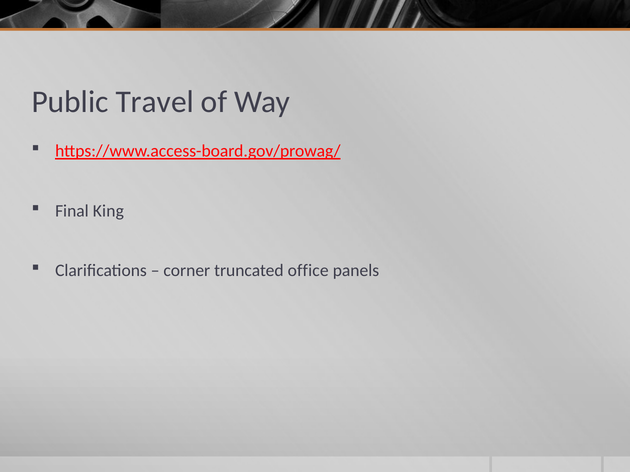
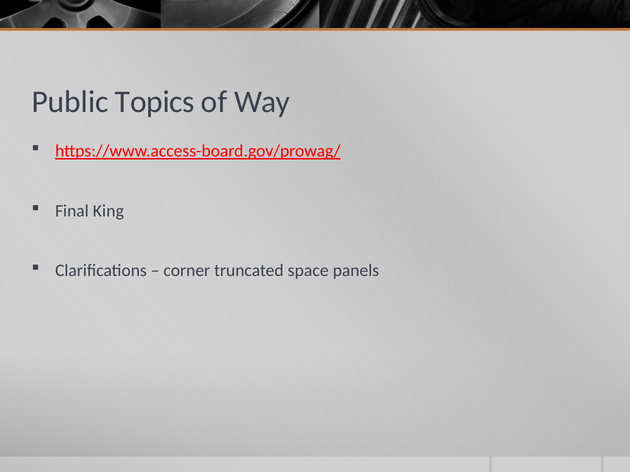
Travel: Travel -> Topics (155, 102)
office: office -> space (308, 271)
